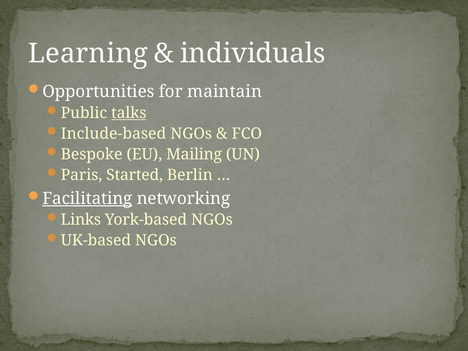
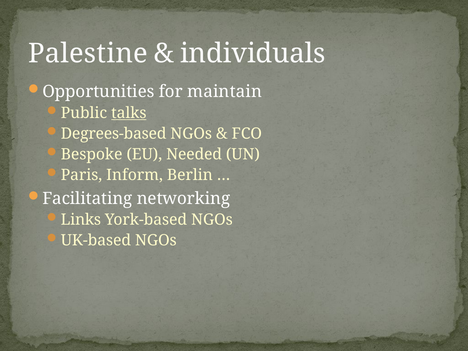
Learning: Learning -> Palestine (88, 53)
Include-based: Include-based -> Degrees-based (114, 134)
Mailing: Mailing -> Needed (194, 154)
Started: Started -> Inform (135, 175)
Facilitating underline: present -> none (87, 198)
